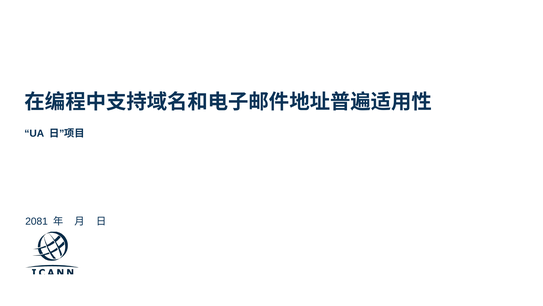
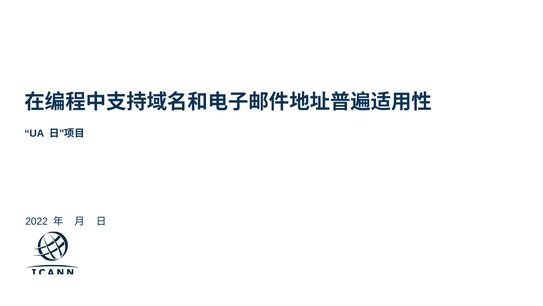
2081: 2081 -> 2022 (37, 221)
